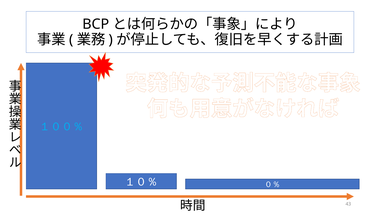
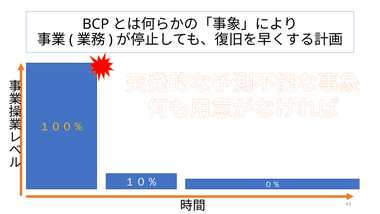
１００％ colour: light blue -> yellow (61, 127)
